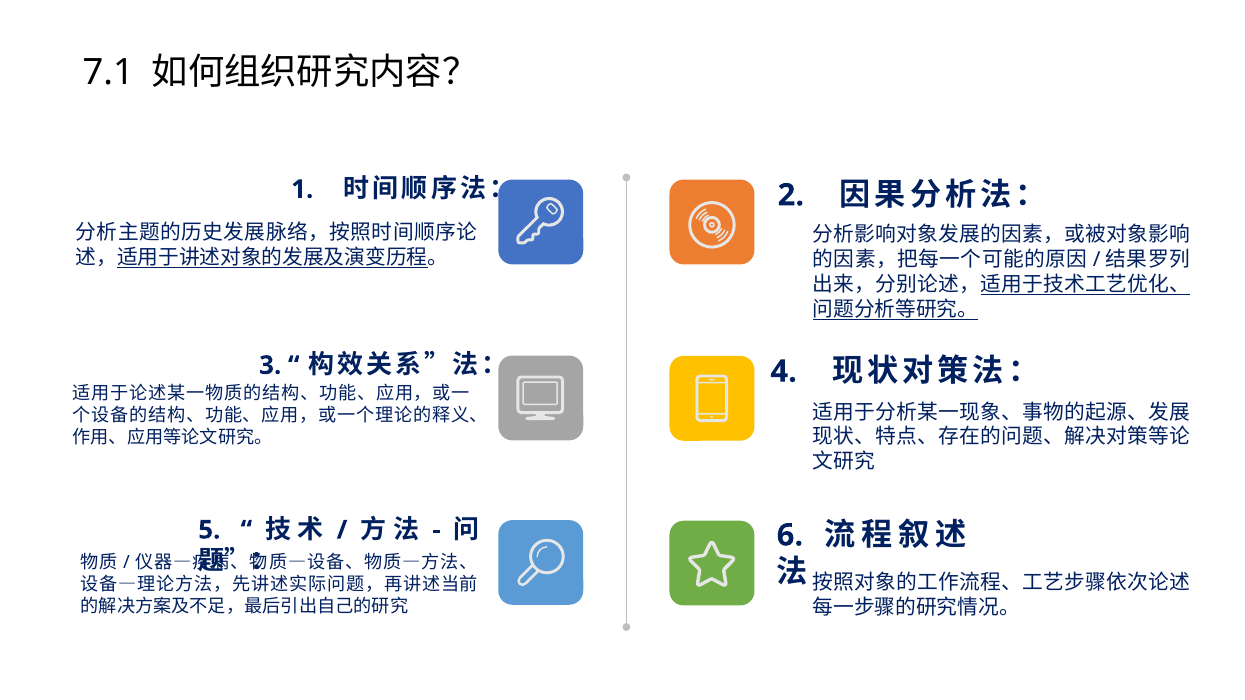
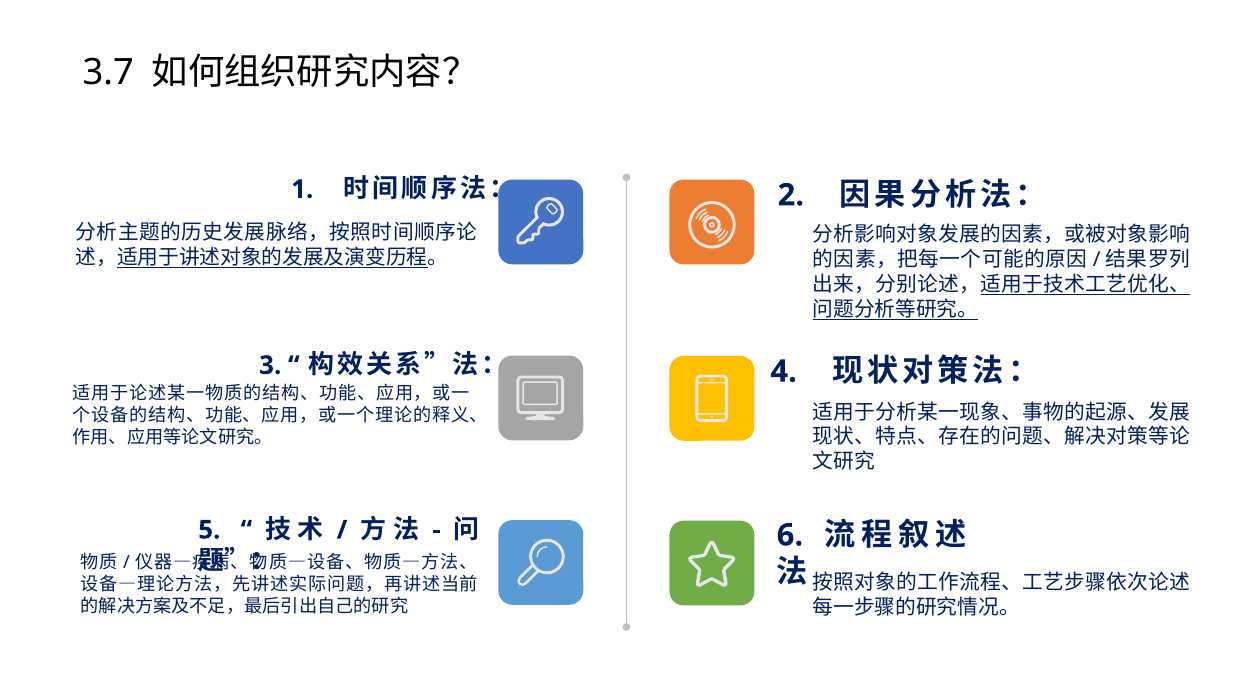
7.1: 7.1 -> 3.7 (108, 73)
